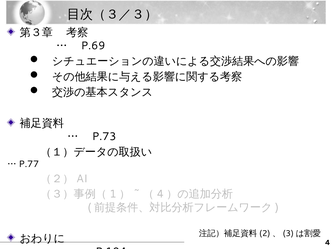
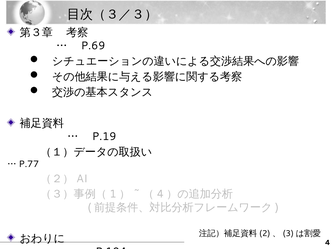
P.73: P.73 -> P.19 (104, 137)
